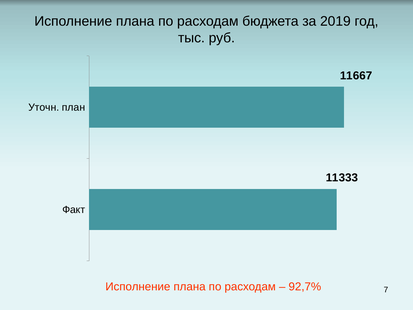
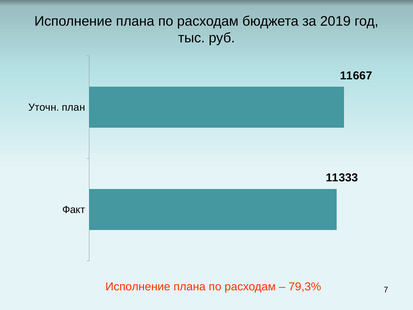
92,7%: 92,7% -> 79,3% (305, 286)
